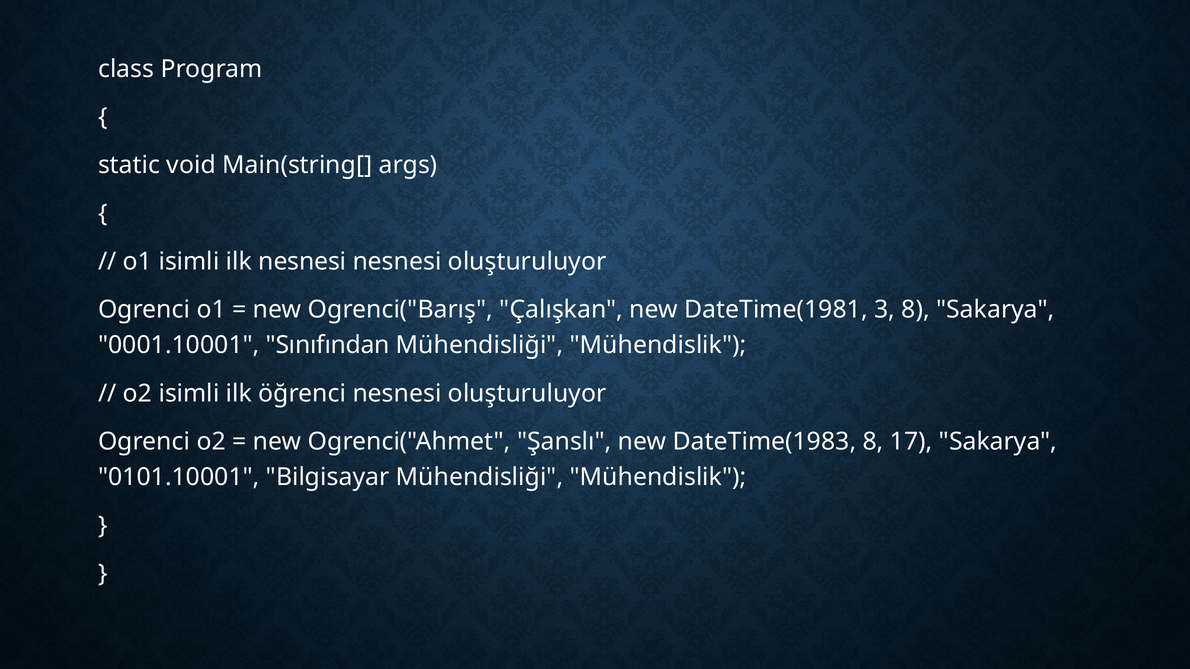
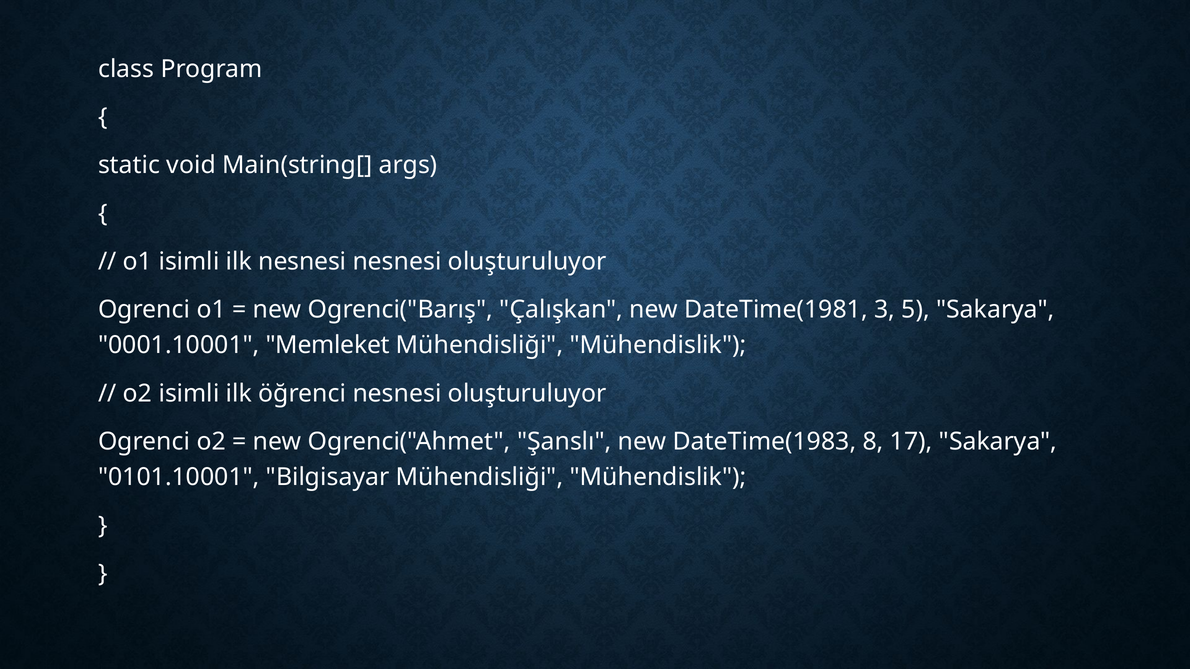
3 8: 8 -> 5 (916, 310)
Sınıfından: Sınıfından -> Memleket (328, 345)
